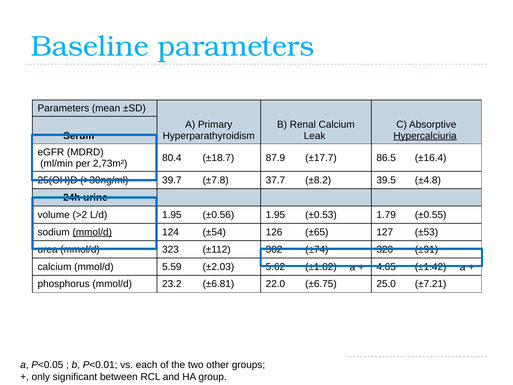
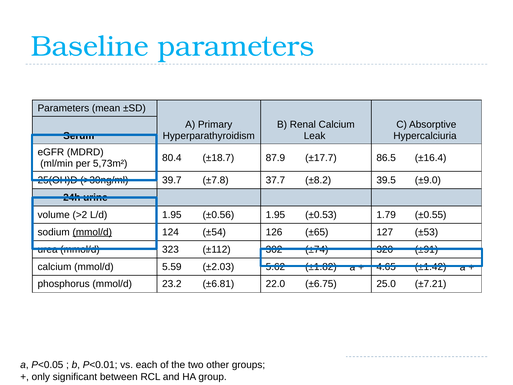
Hypercalciuria underline: present -> none (425, 136)
2,73m²: 2,73m² -> 5,73m² (110, 163)
±4.8: ±4.8 -> ±9.0 (428, 180)
